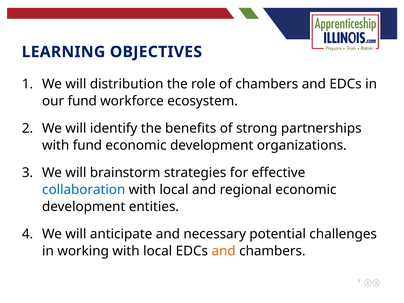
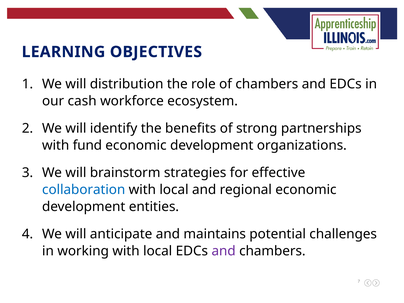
our fund: fund -> cash (82, 101)
necessary: necessary -> maintains (215, 234)
and colour: orange -> purple (224, 251)
